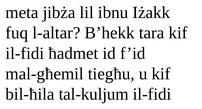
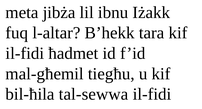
tal-kuljum: tal-kuljum -> tal-sewwa (94, 94)
